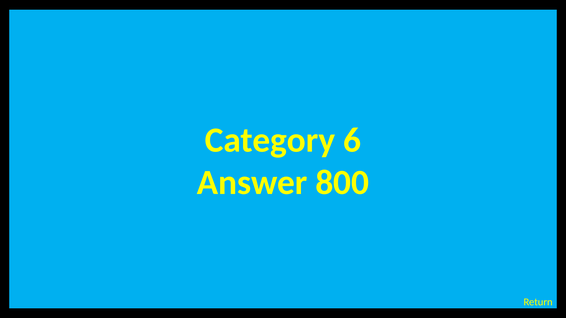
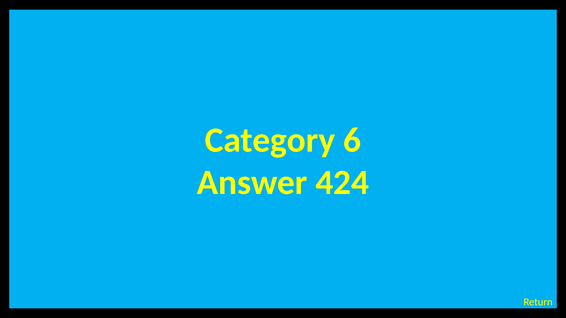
800: 800 -> 424 (342, 183)
